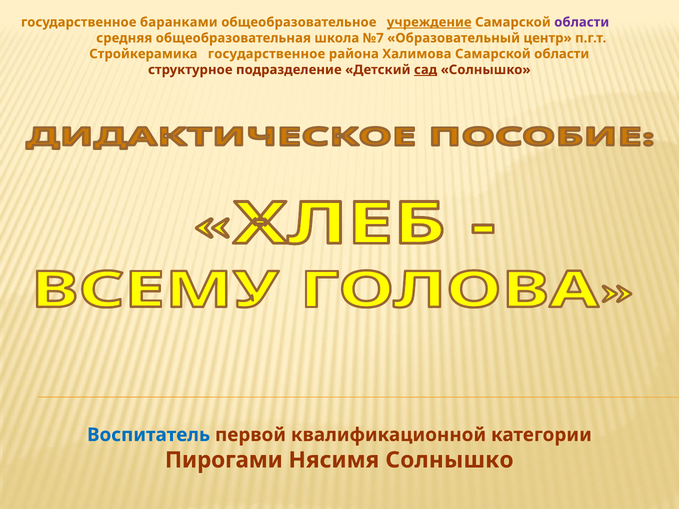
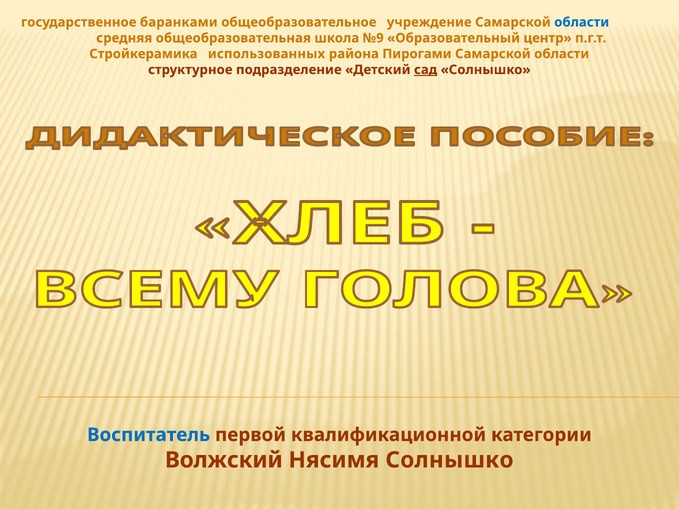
учреждение underline: present -> none (429, 22)
области colour: purple -> blue (582, 22)
№7: №7 -> №9 (373, 38)
Стройкерамика государственное: государственное -> использованных (267, 54)
Халимова: Халимова -> Пирогами (417, 54)
Пирогами: Пирогами -> Волжский (224, 460)
